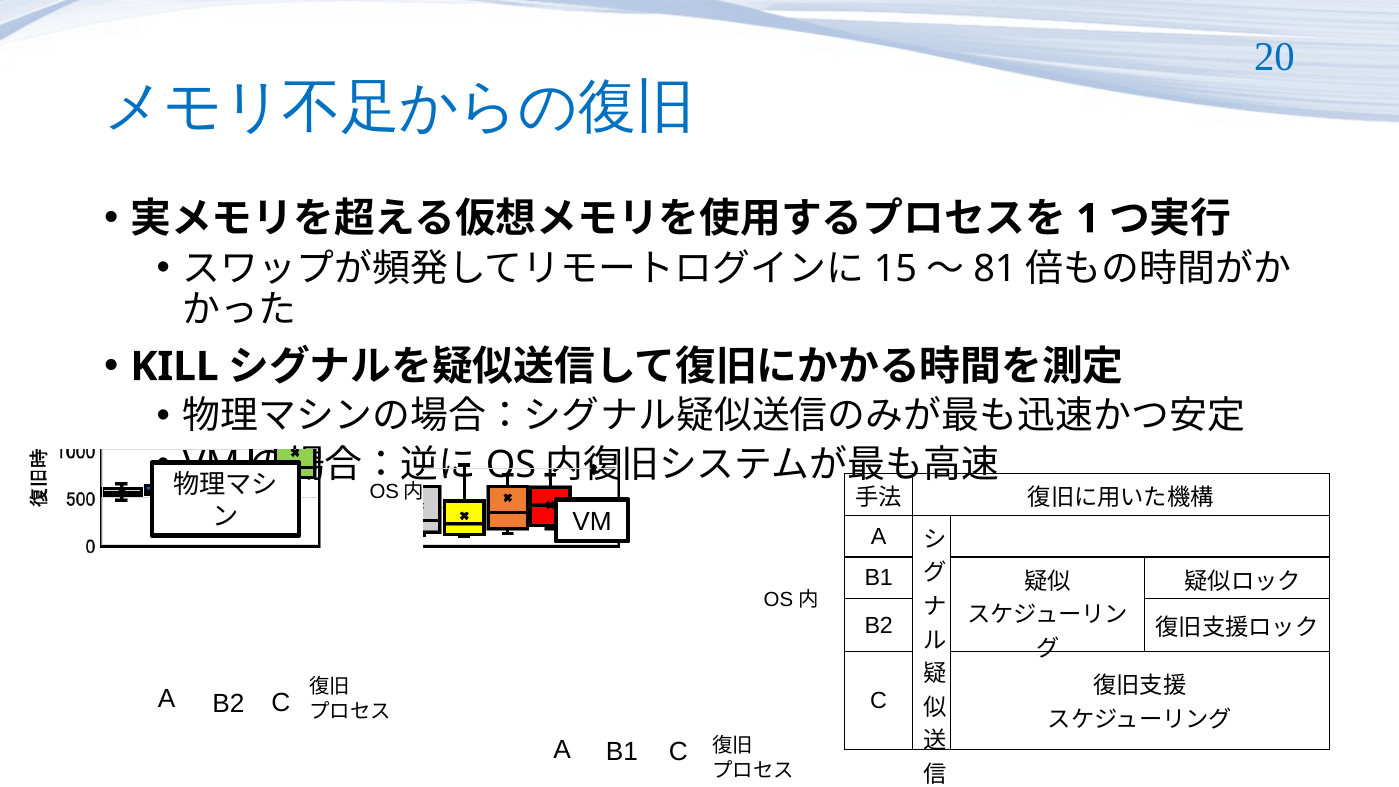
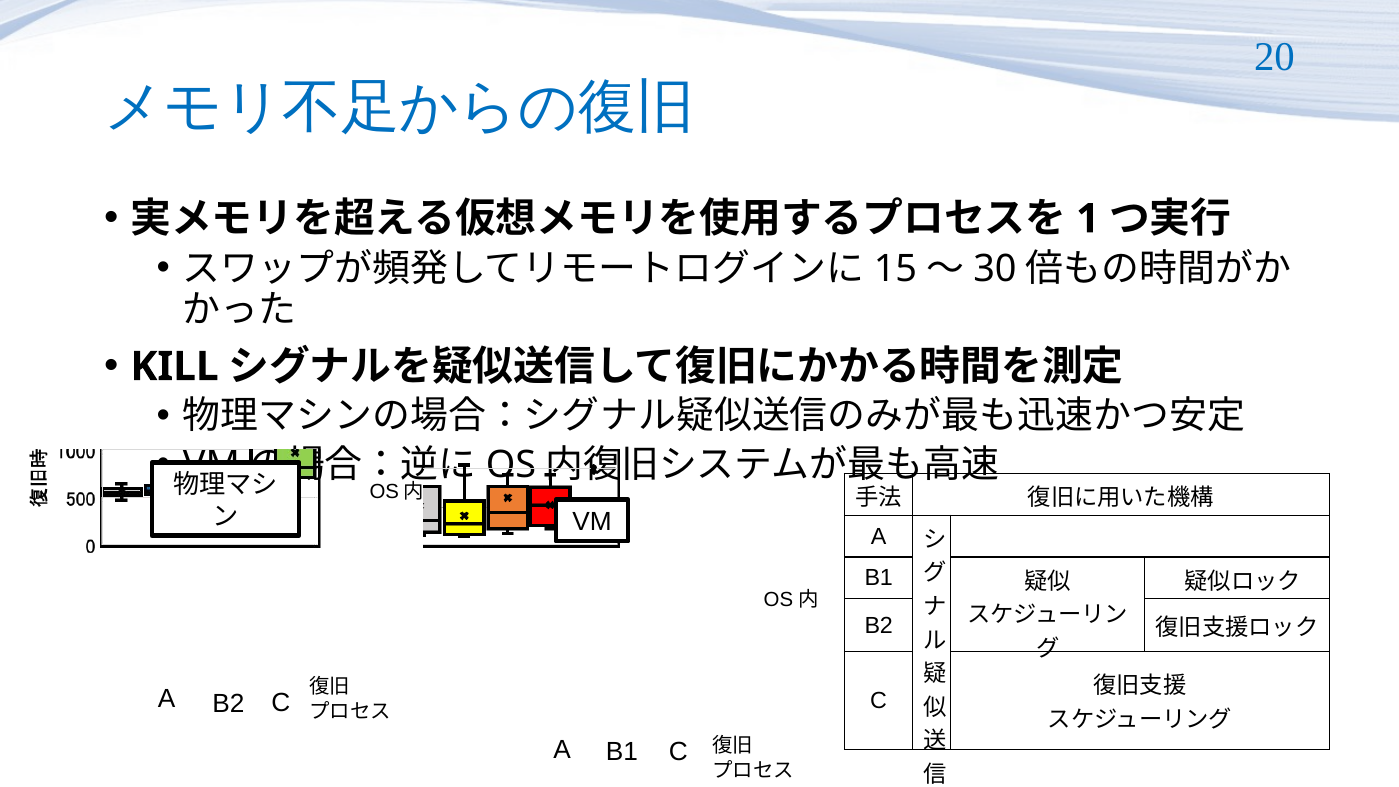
81: 81 -> 30 (995, 269)
